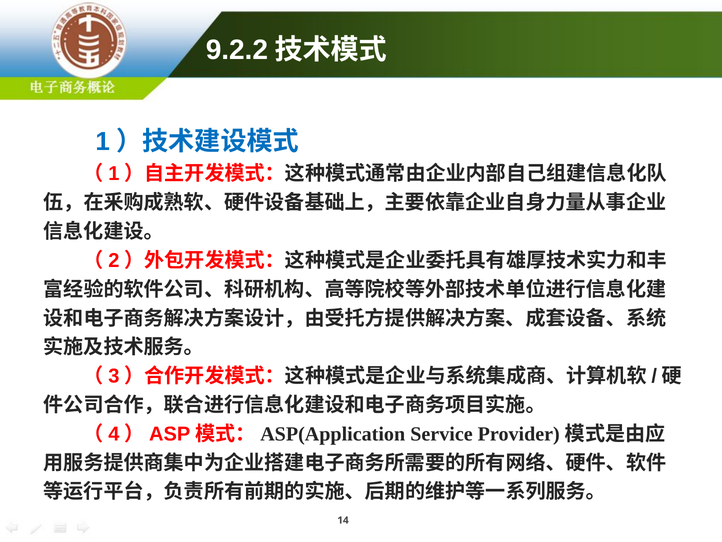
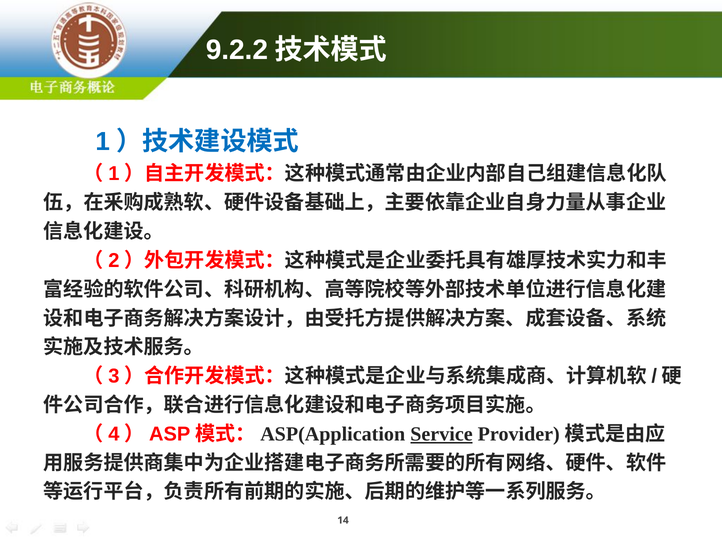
Service underline: none -> present (441, 434)
